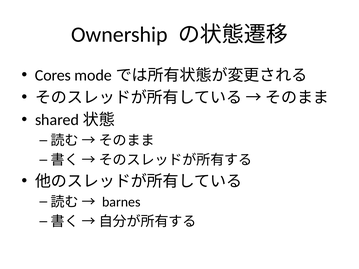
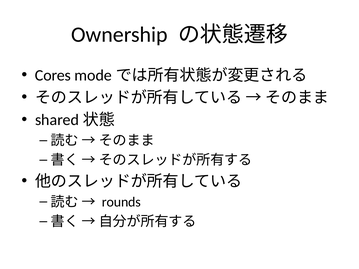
barnes: barnes -> rounds (121, 202)
